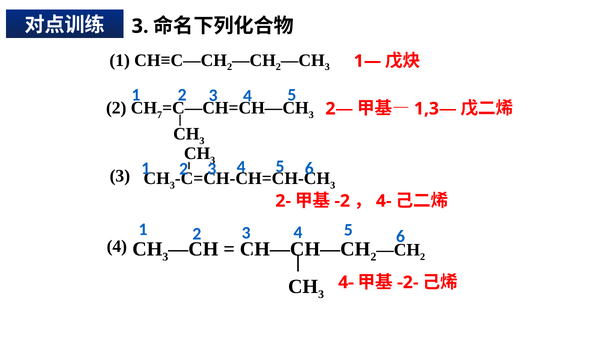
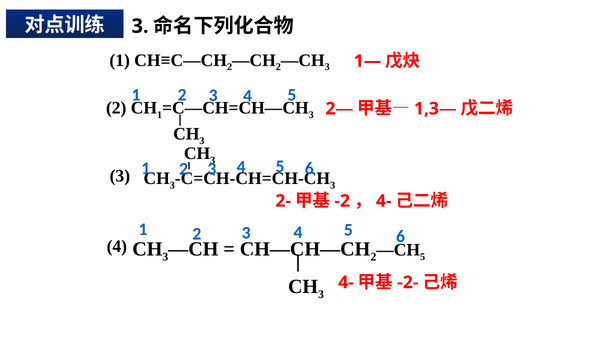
7: 7 -> 1 (160, 115)
2: 2 -> 5 (423, 257)
